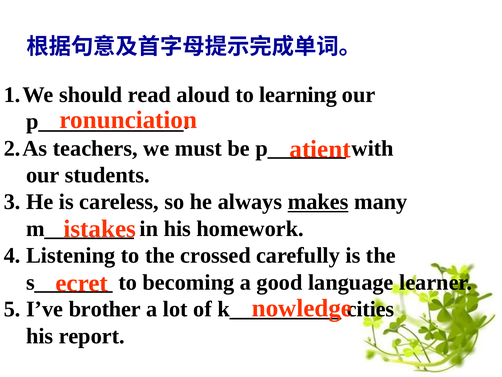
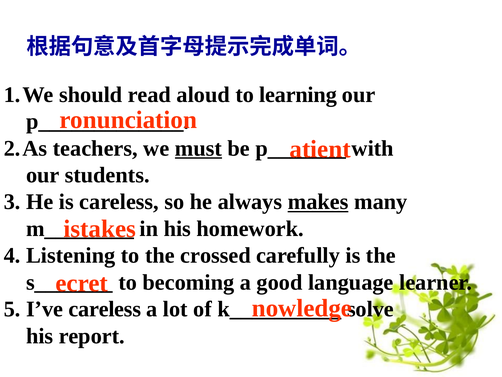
must underline: none -> present (198, 148)
I’ve brother: brother -> careless (105, 309)
cities: cities -> solve (370, 309)
